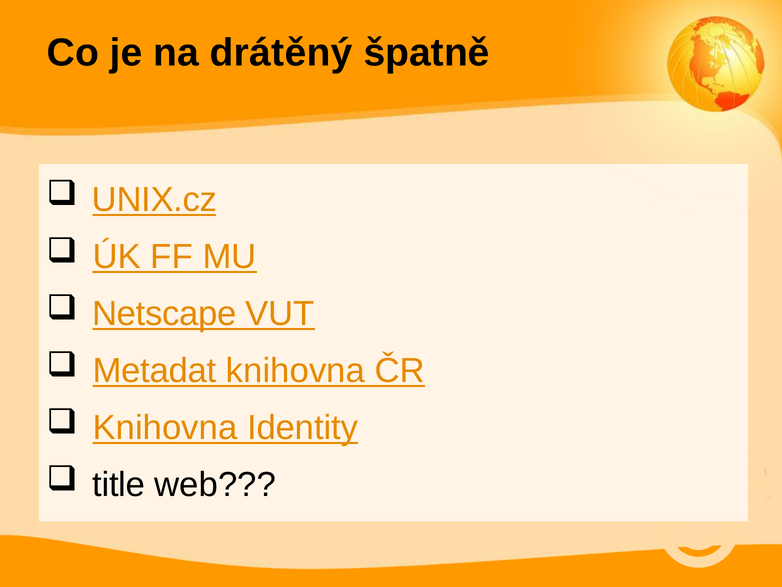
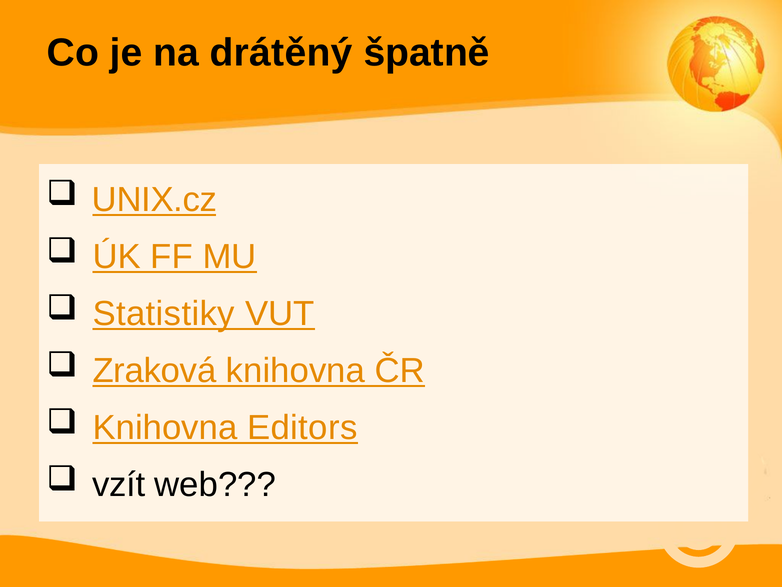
Netscape: Netscape -> Statistiky (164, 313)
Metadat: Metadat -> Zraková (154, 370)
Identity: Identity -> Editors (302, 427)
title: title -> vzít (119, 485)
